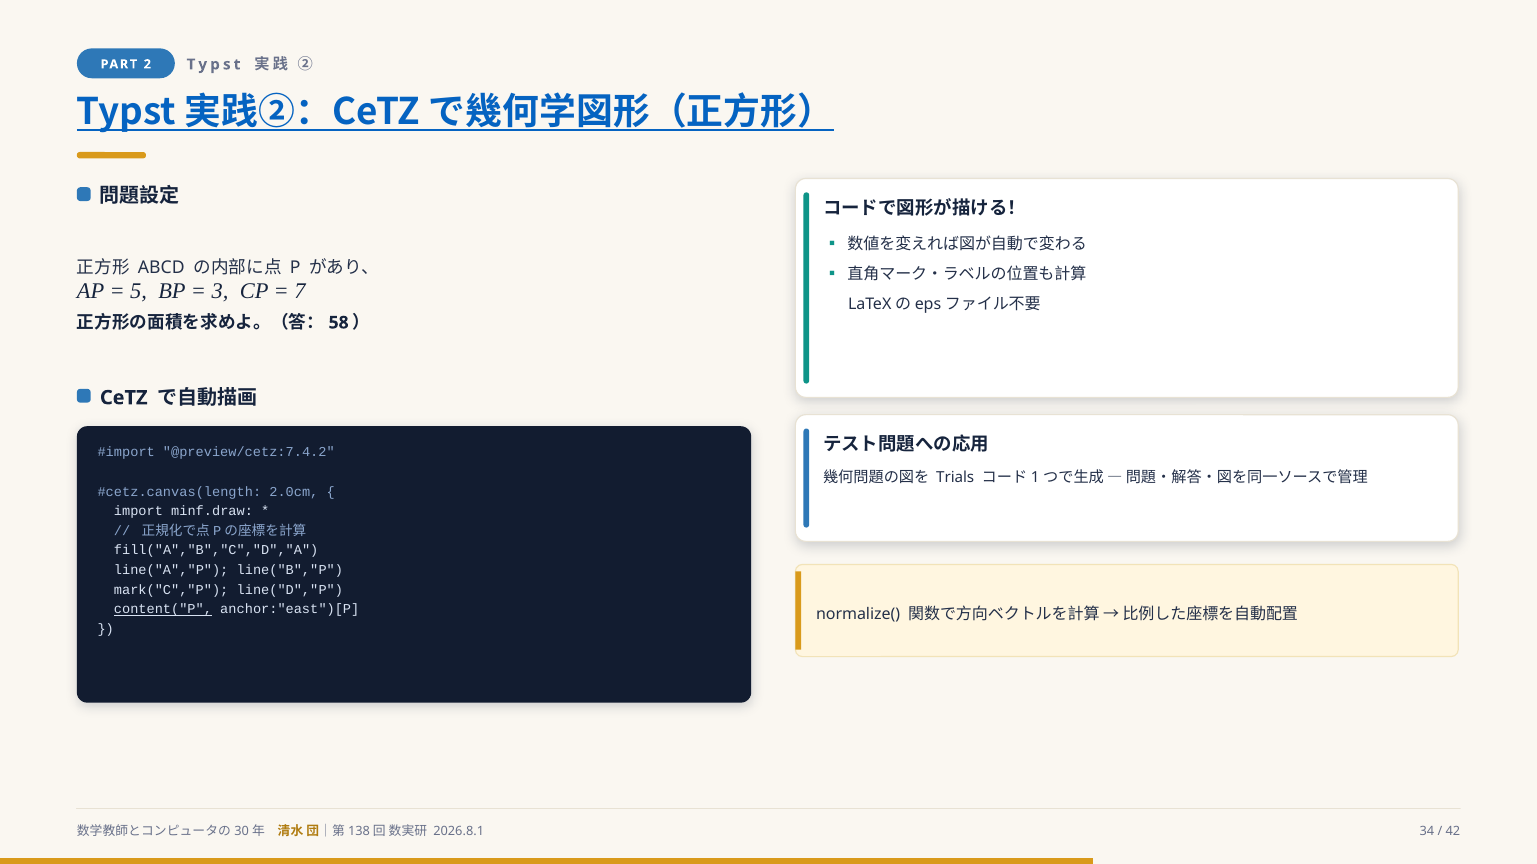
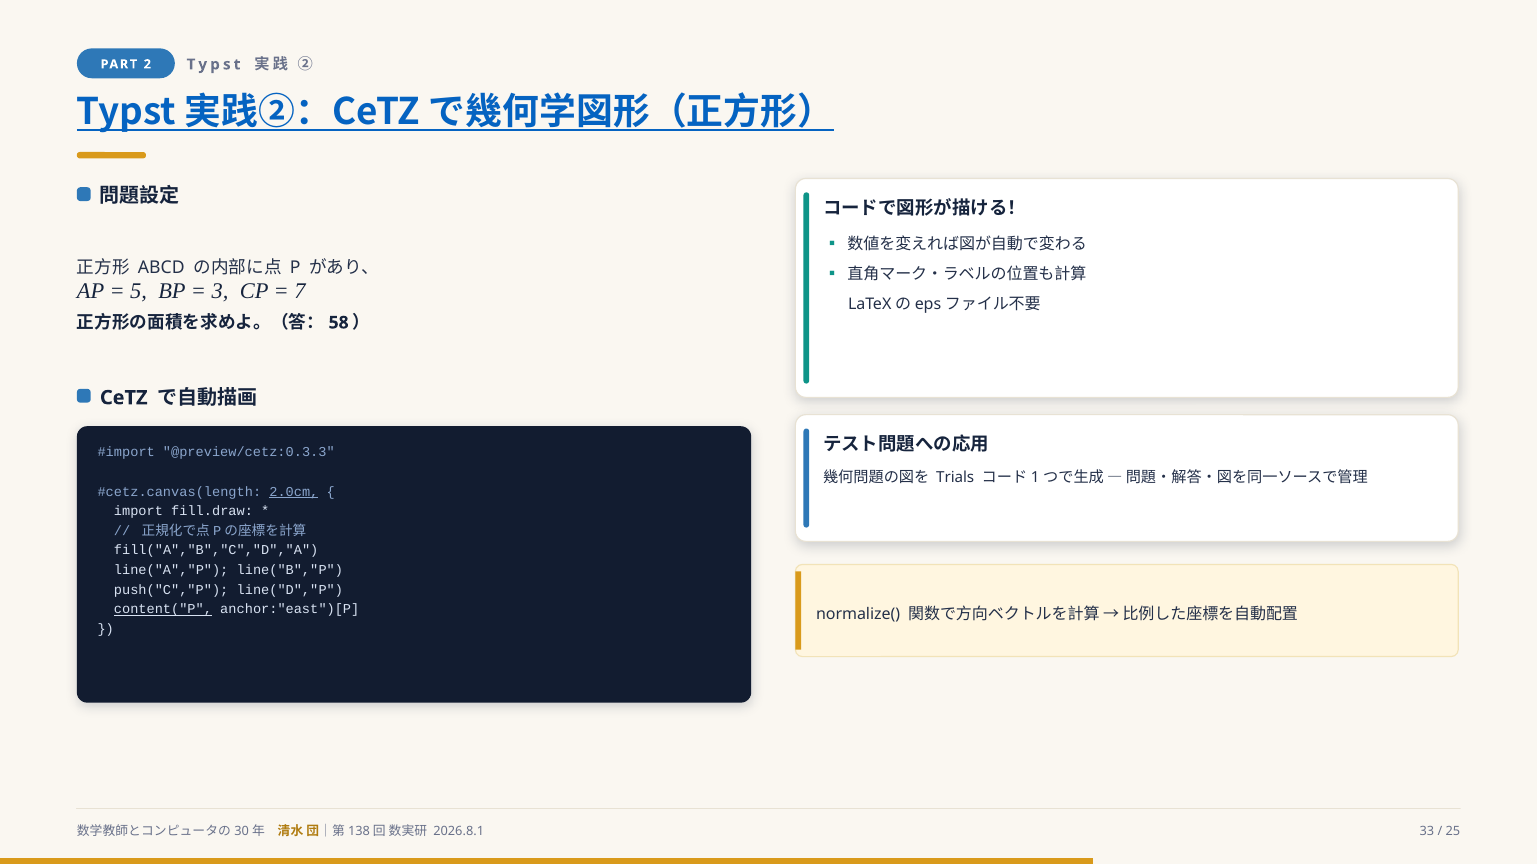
@preview/cetz:7.4.2: @preview/cetz:7.4.2 -> @preview/cetz:0.3.3 (249, 453)
2.0cm underline: none -> present (294, 492)
minf.draw: minf.draw -> fill.draw (212, 512)
mark("C","P: mark("C","P -> push("C","P (171, 590)
34: 34 -> 33 (1427, 832)
42: 42 -> 25 (1453, 832)
